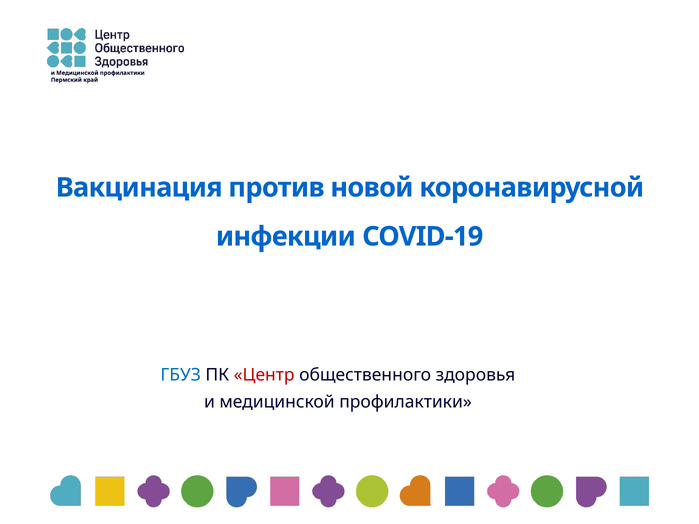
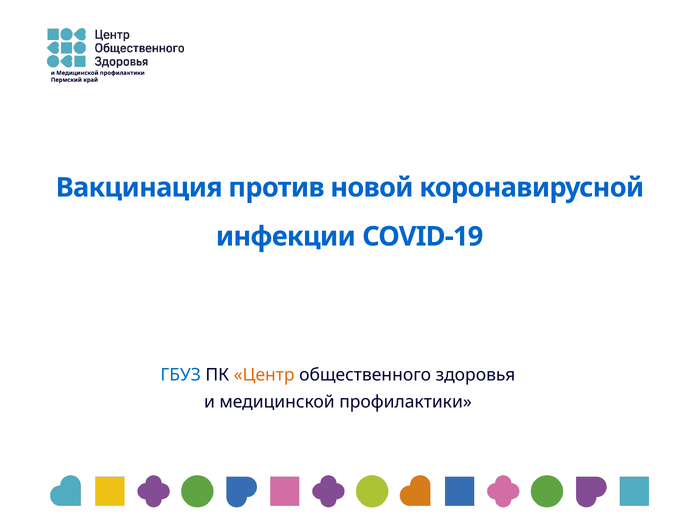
Центр colour: red -> orange (264, 375)
